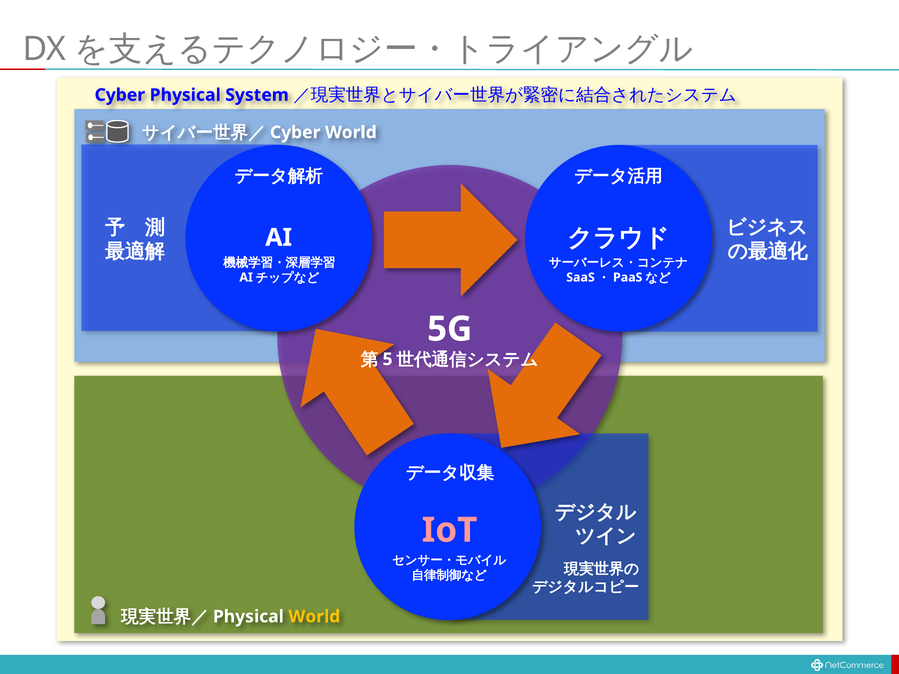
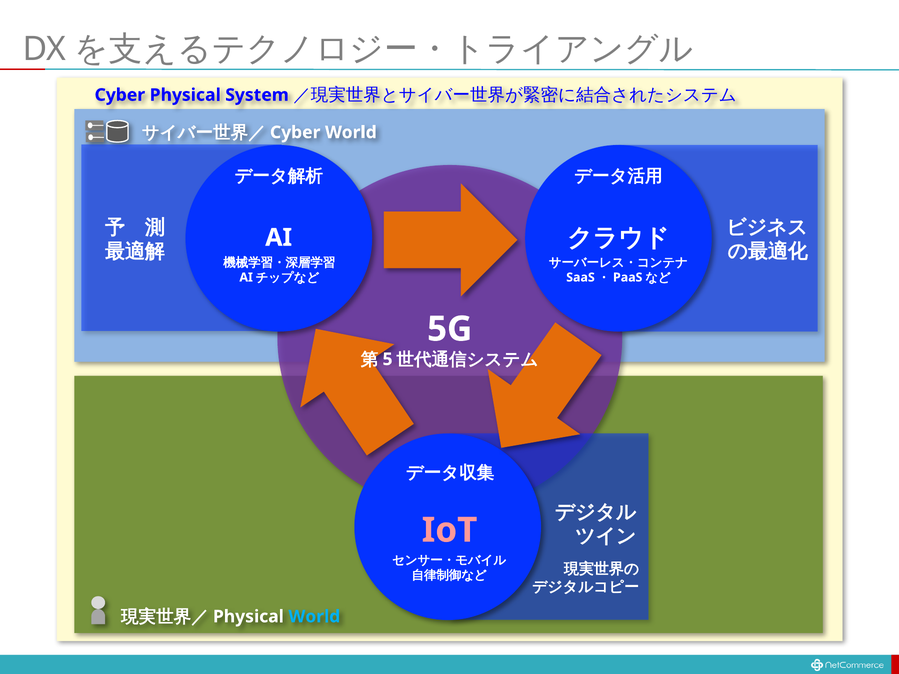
World colour: yellow -> light blue (314, 617)
